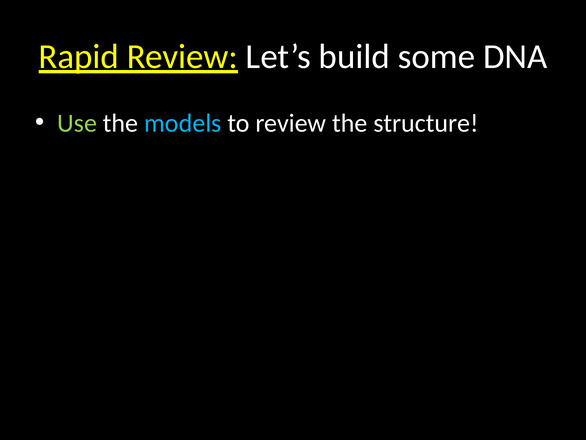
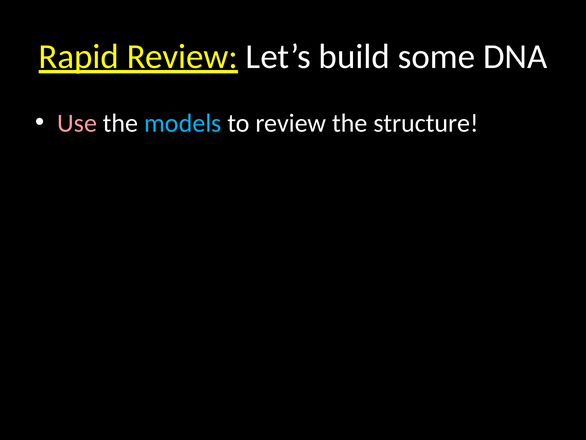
Use colour: light green -> pink (77, 123)
